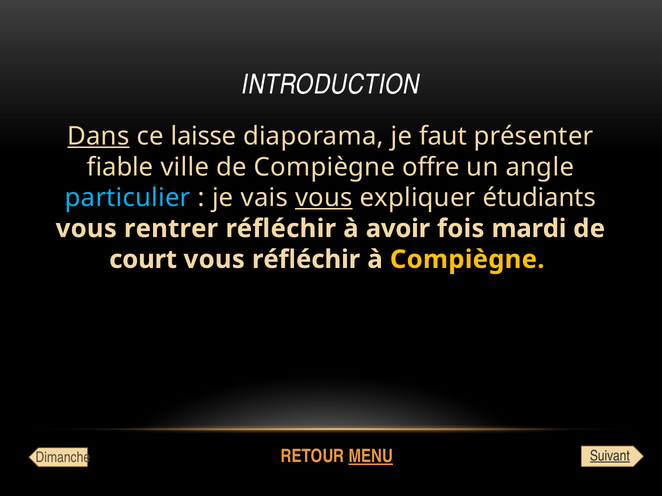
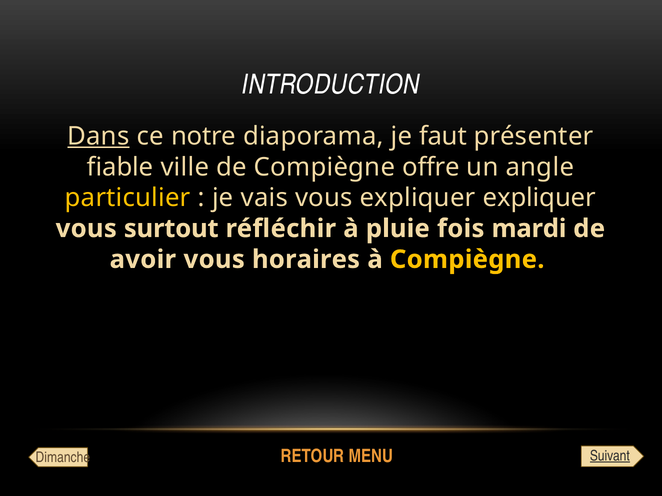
laisse: laisse -> notre (204, 136)
particulier colour: light blue -> yellow (128, 198)
vous underline: present -> none (324, 198)
expliquer étudiants: étudiants -> expliquer (539, 198)
rentrer: rentrer -> surtout (171, 229)
avoir: avoir -> pluie (398, 229)
court: court -> avoir (143, 260)
vous réfléchir: réfléchir -> horaires (306, 260)
MENU underline: present -> none (371, 457)
